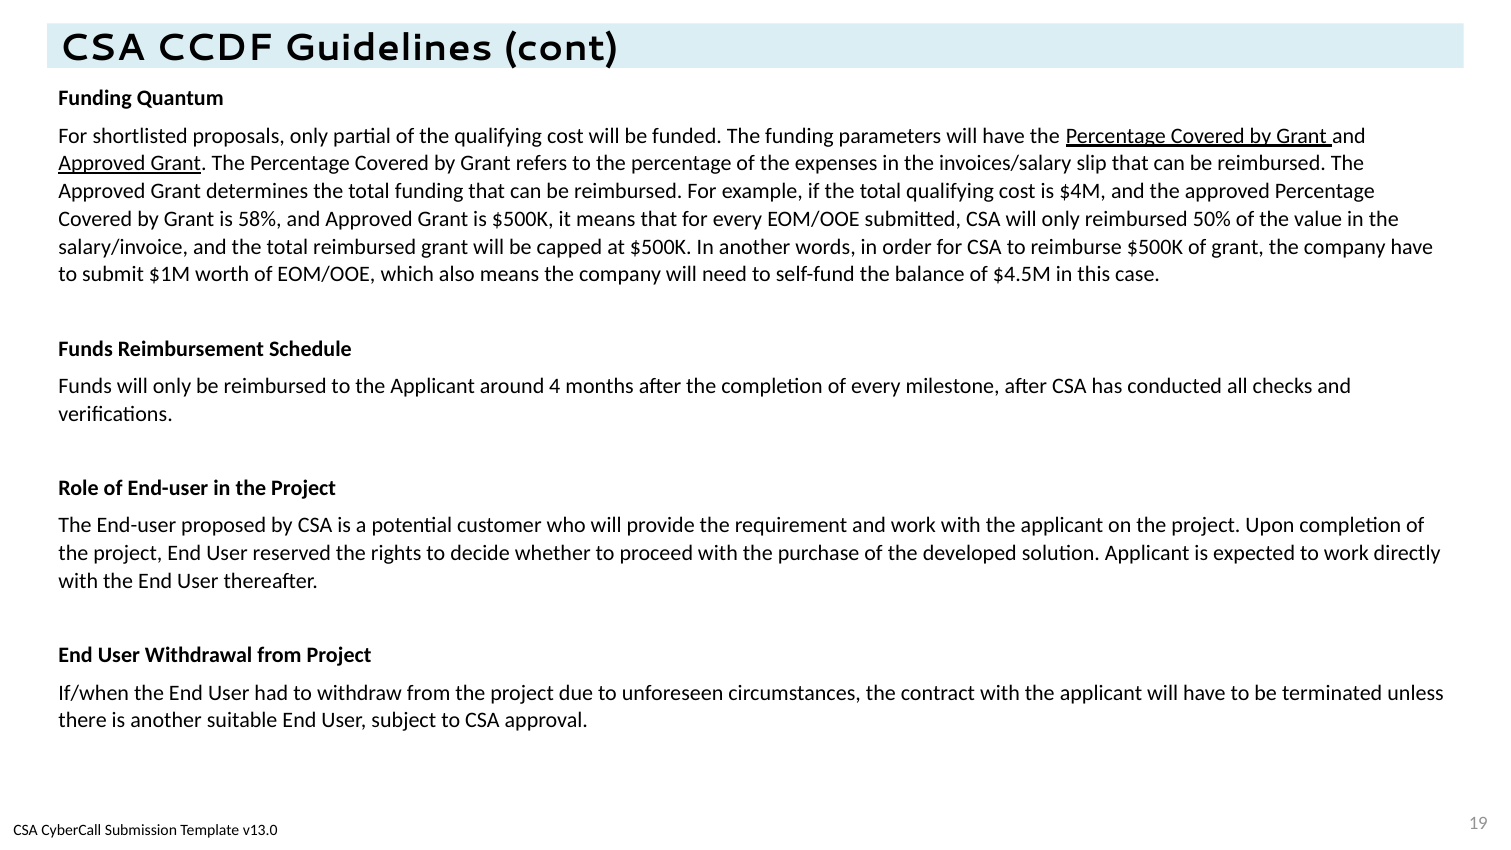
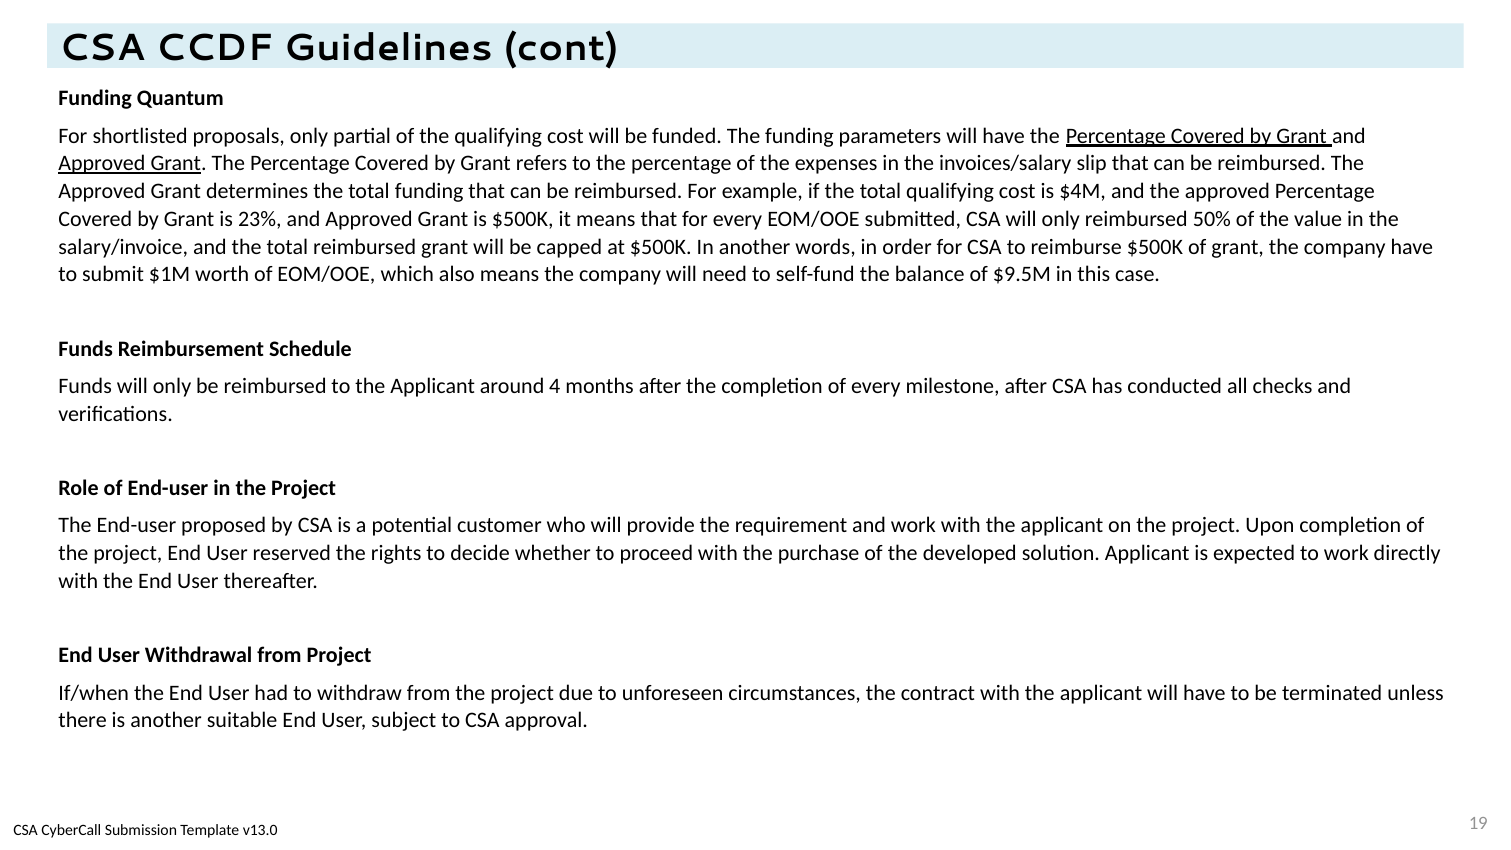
58%: 58% -> 23% (260, 219)
$4.5M: $4.5M -> $9.5M (1022, 275)
